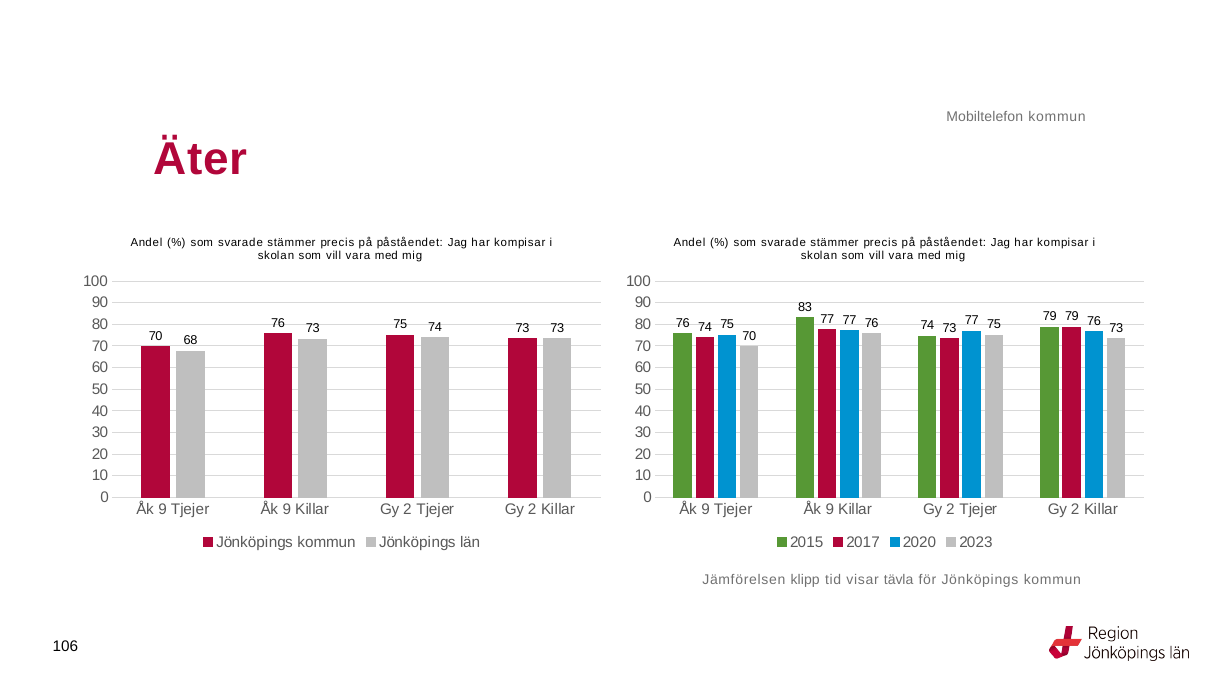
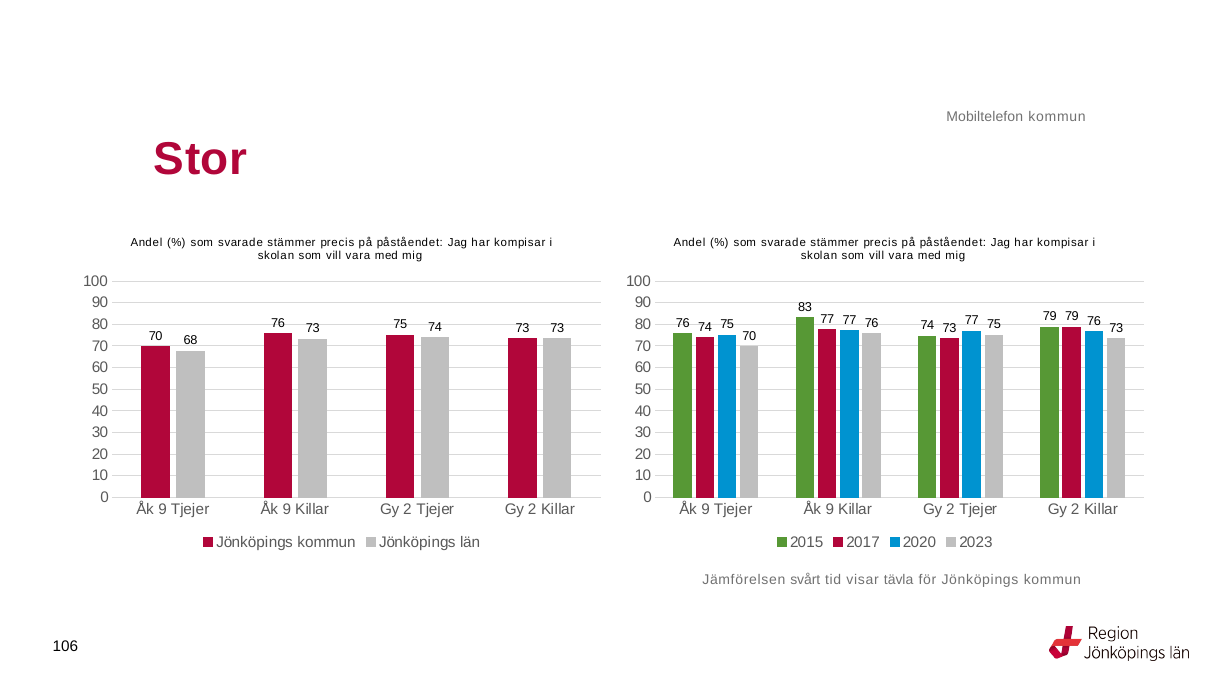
Äter: Äter -> Stor (201, 159)
klipp: klipp -> svårt (805, 580)
